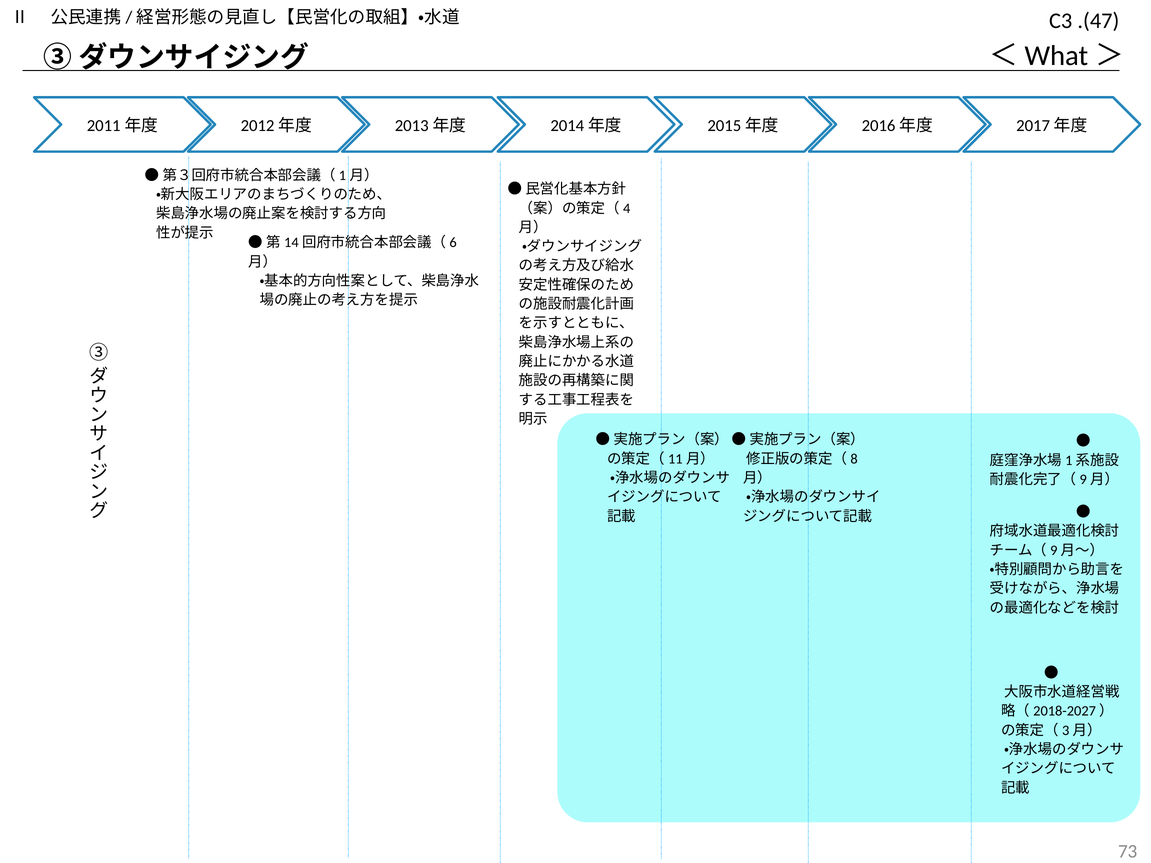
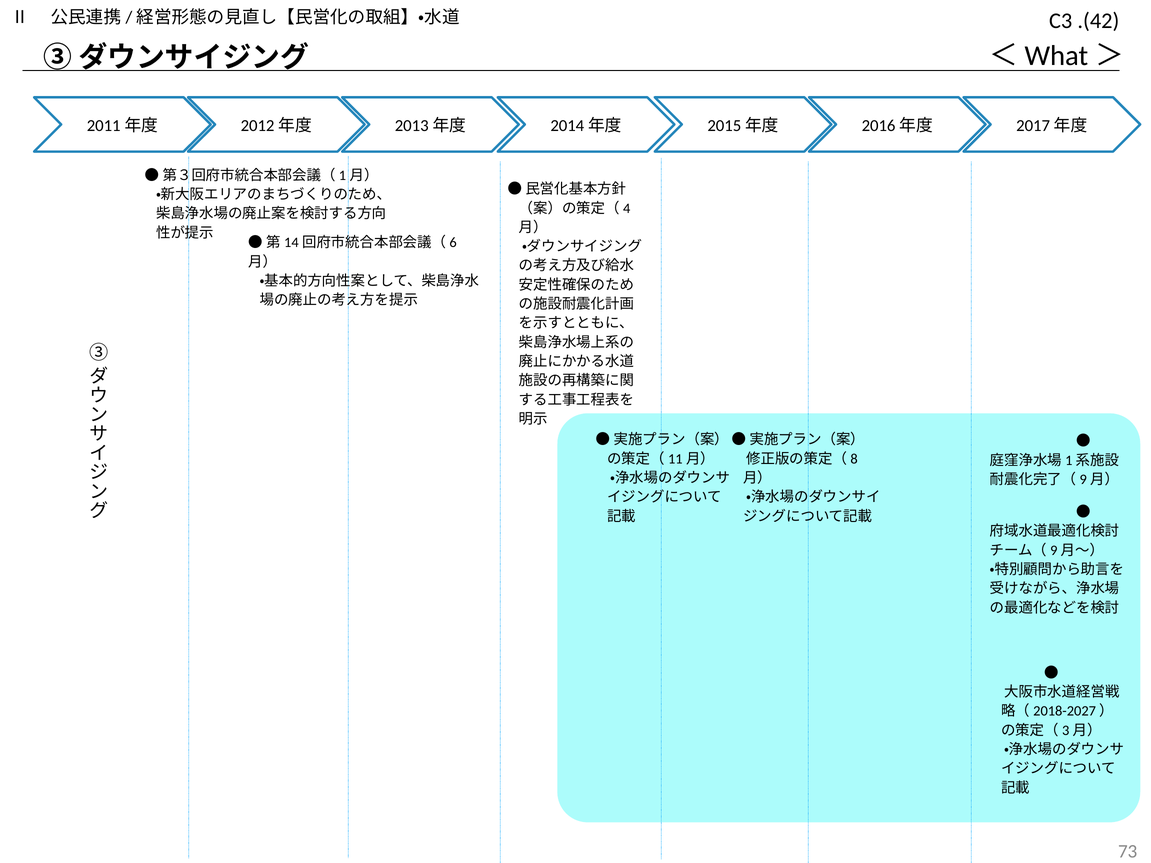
.(47: .(47 -> .(42 (1098, 21)
